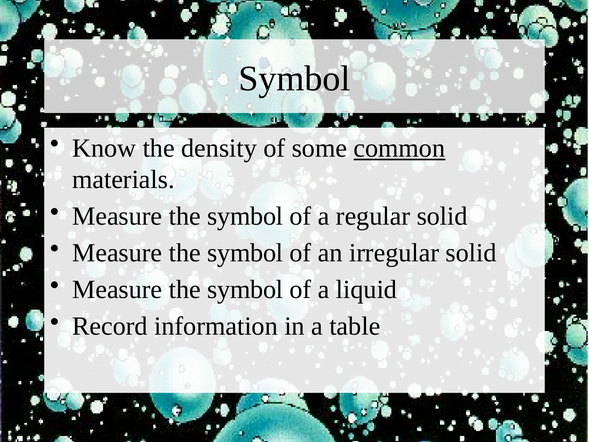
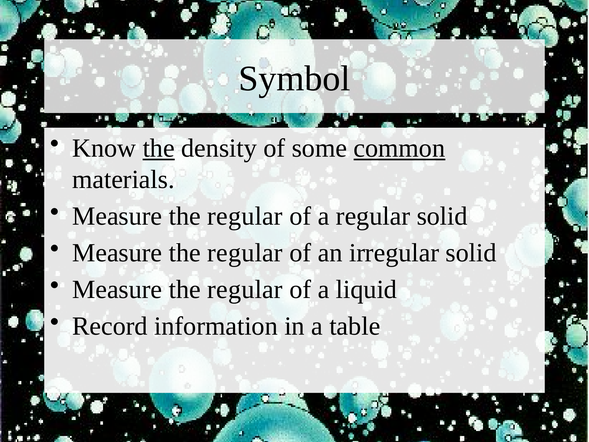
the underline: none -> present (159, 148)
symbol: symbol -> regular (245, 216)
symbol: symbol -> regular (245, 253)
symbol: symbol -> regular (245, 290)
